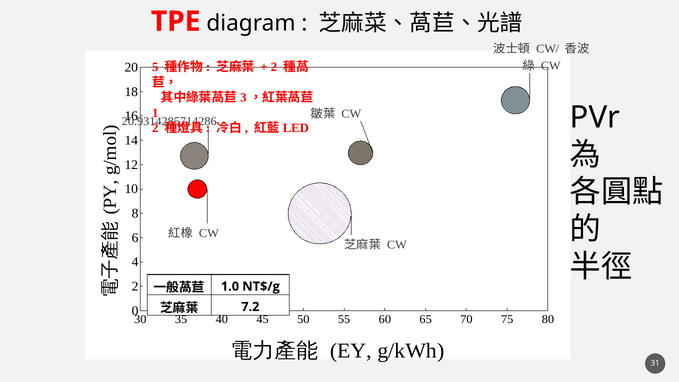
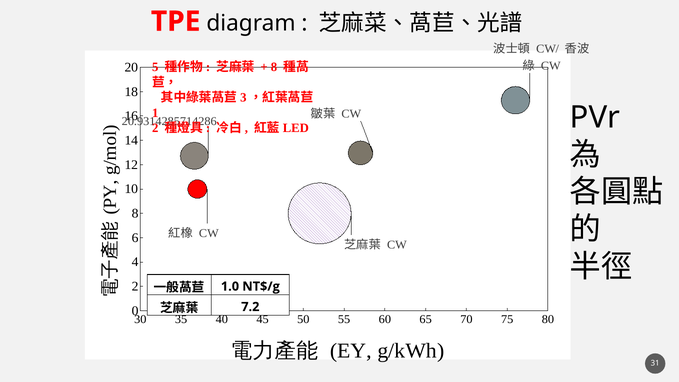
2: 2 -> 8 (274, 67)
